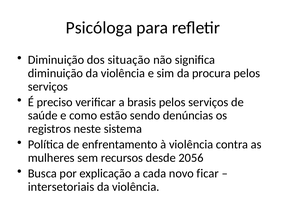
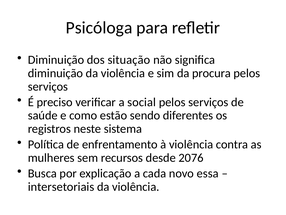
brasis: brasis -> social (142, 102)
denúncias: denúncias -> diferentes (188, 115)
2056: 2056 -> 2076 (191, 157)
ficar: ficar -> essa (208, 173)
